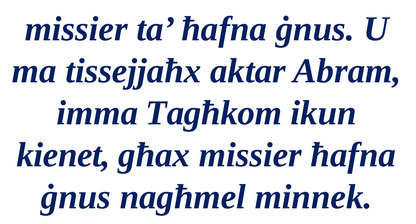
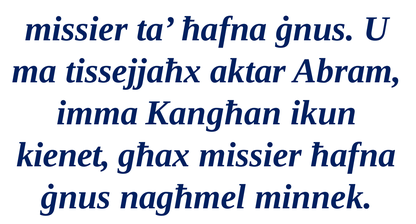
Tagħkom: Tagħkom -> Kangħan (214, 113)
